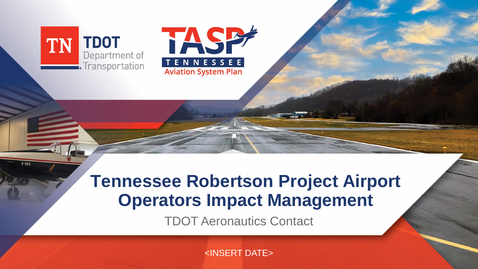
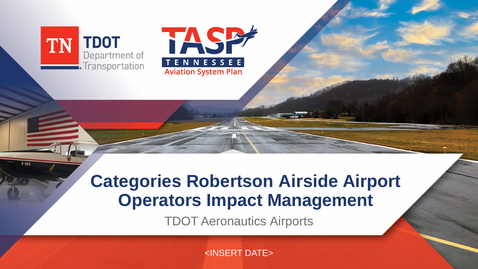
Tennessee: Tennessee -> Categories (136, 181)
Project: Project -> Airside (308, 181)
Contact: Contact -> Airports (292, 221)
